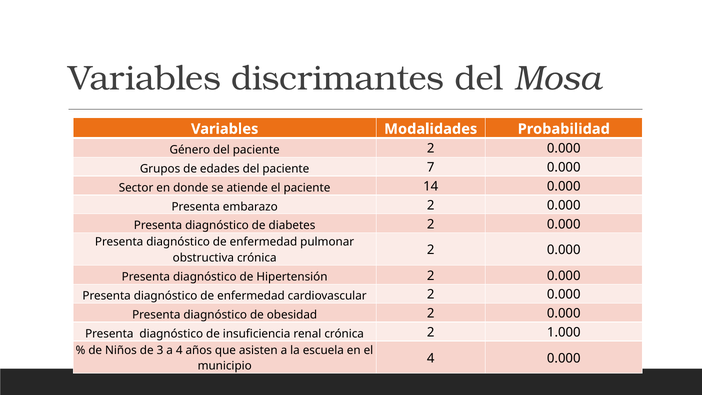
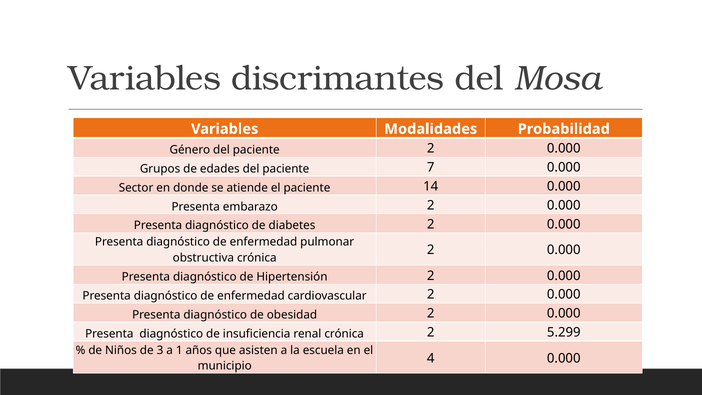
1.000: 1.000 -> 5.299 (564, 332)
a 4: 4 -> 1 (179, 350)
